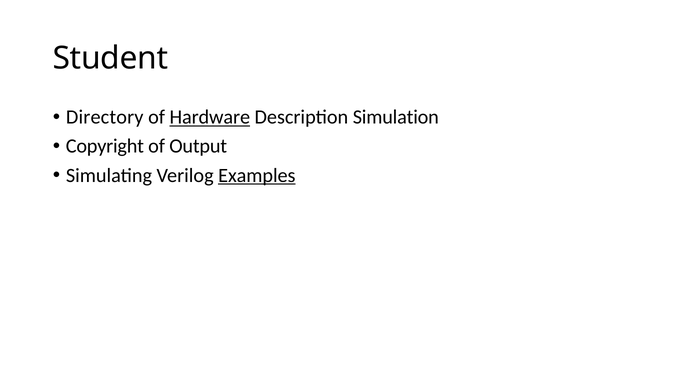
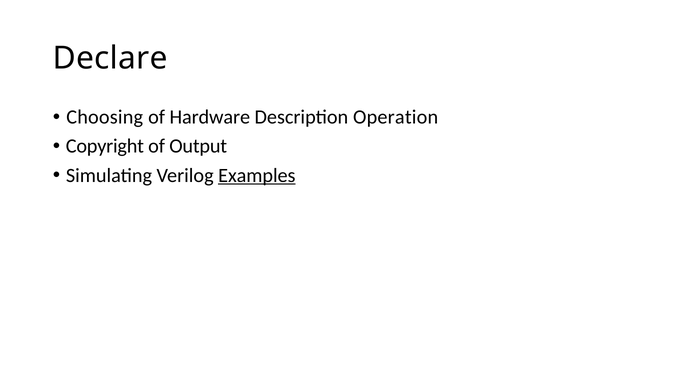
Student: Student -> Declare (110, 58)
Directory: Directory -> Choosing (105, 117)
Hardware underline: present -> none (210, 117)
Simulation: Simulation -> Operation (396, 117)
